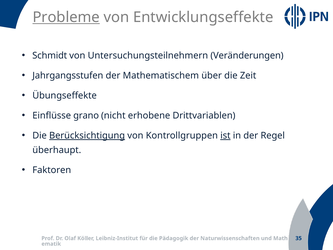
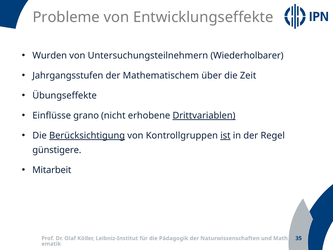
Probleme underline: present -> none (66, 17)
Schmidt: Schmidt -> Wurden (50, 56)
Veränderungen: Veränderungen -> Wiederholbarer (247, 56)
Drittvariablen underline: none -> present (204, 116)
überhaupt: überhaupt -> günstigere (57, 150)
Faktoren: Faktoren -> Mitarbeit (52, 170)
